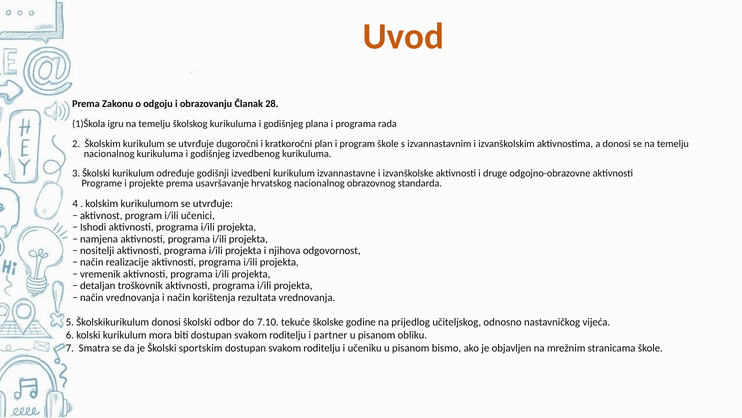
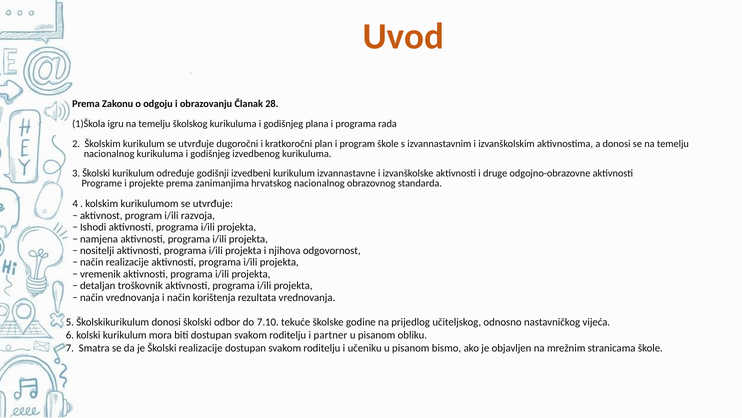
usavršavanje: usavršavanje -> zanimanjima (222, 183)
učenici: učenici -> razvoja (198, 215)
Školski sportskim: sportskim -> realizacije (201, 347)
